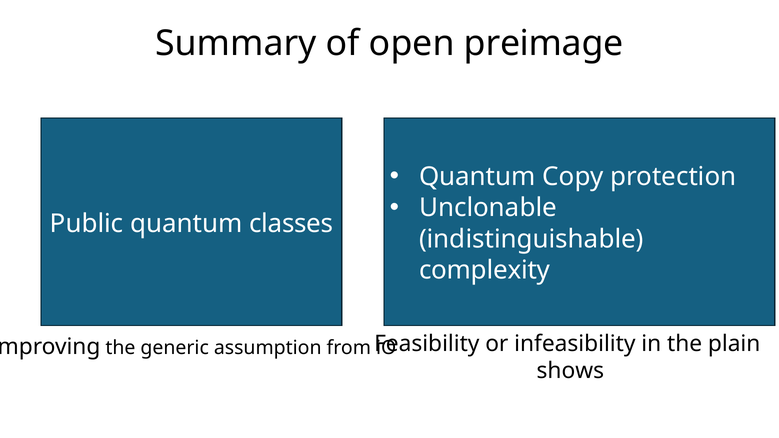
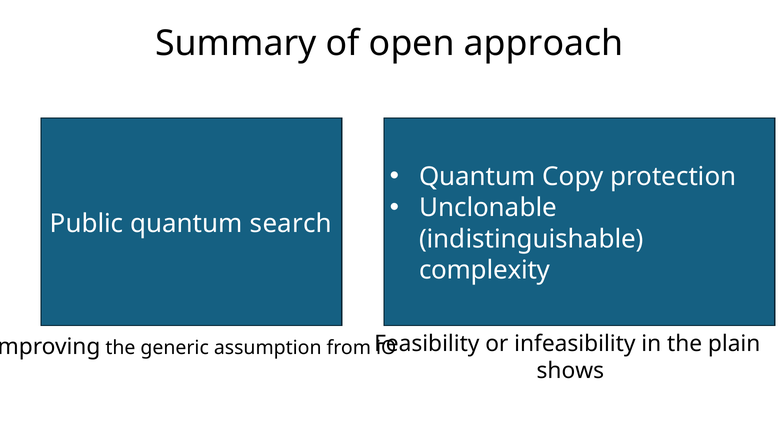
preimage: preimage -> approach (544, 43)
classes: classes -> search (291, 224)
